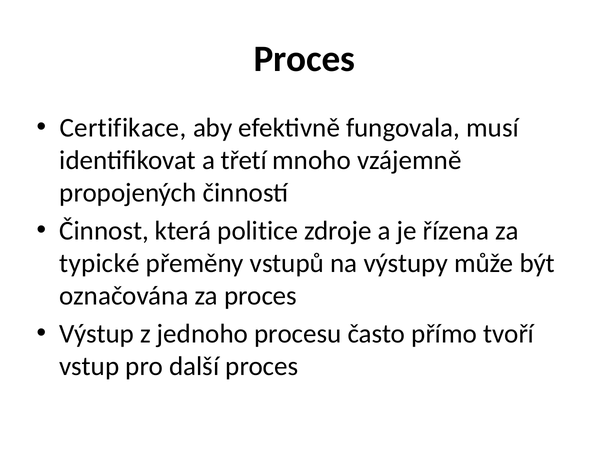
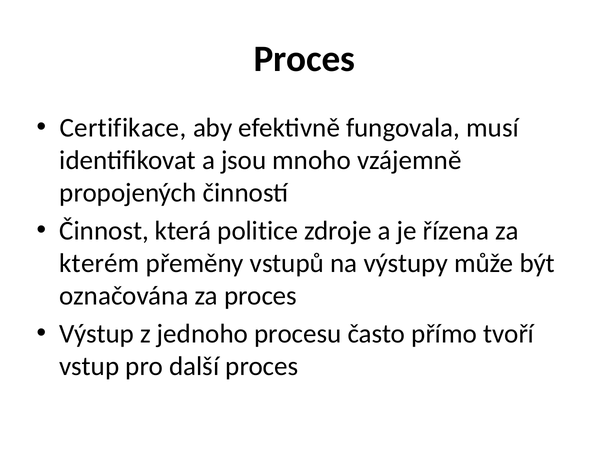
třetí: třetí -> jsou (244, 160)
typické: typické -> kterém (99, 263)
